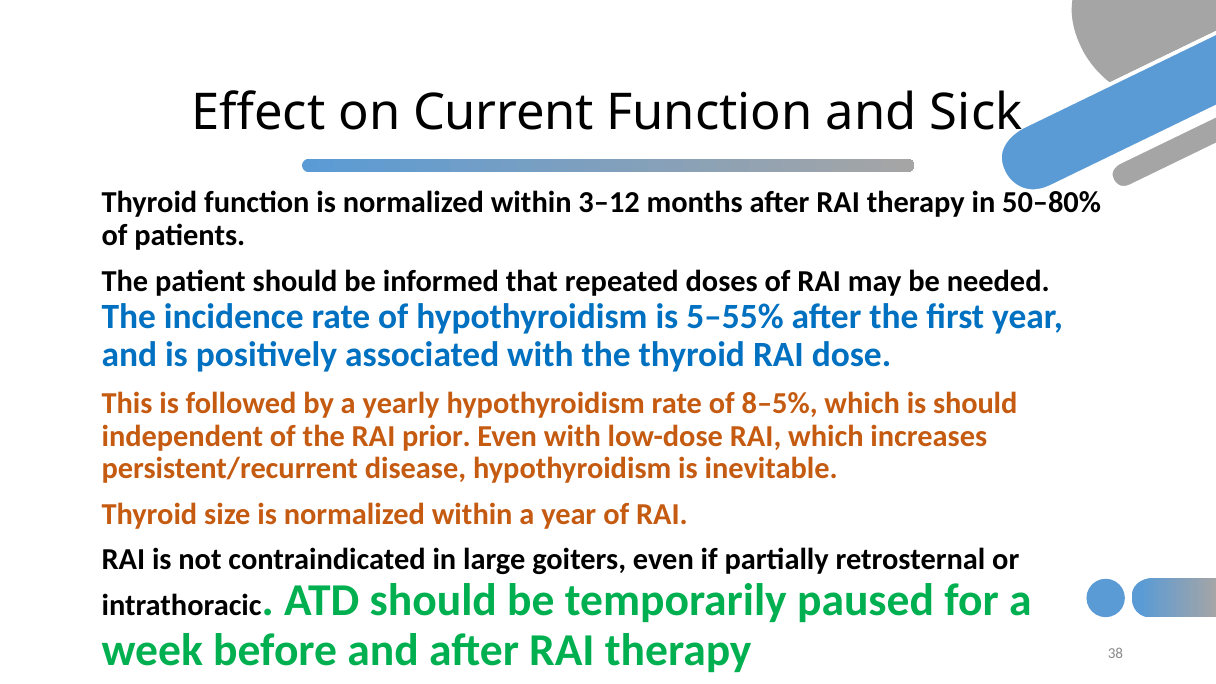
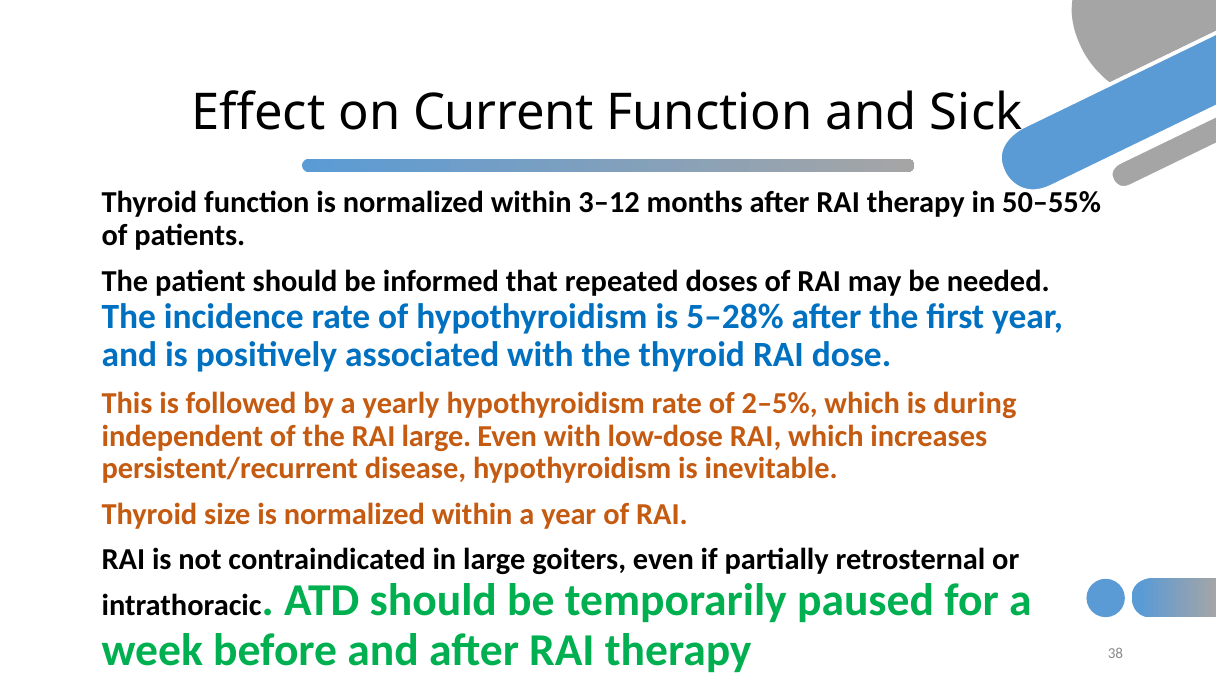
50–80%: 50–80% -> 50–55% (1052, 203)
5–55%: 5–55% -> 5–28% (735, 317)
8–5%: 8–5% -> 2–5% (780, 403)
is should: should -> during (975, 403)
RAI prior: prior -> large (436, 436)
